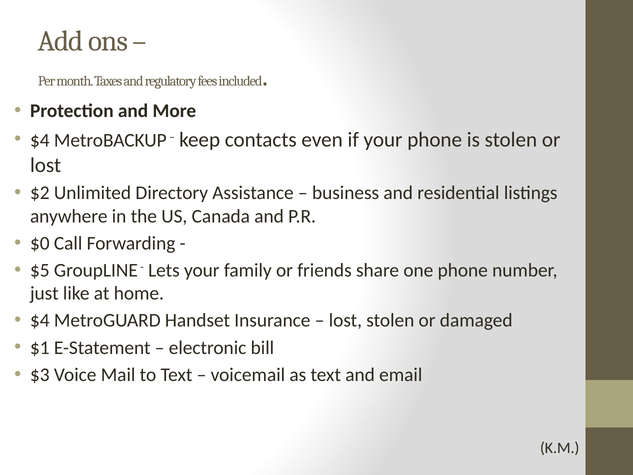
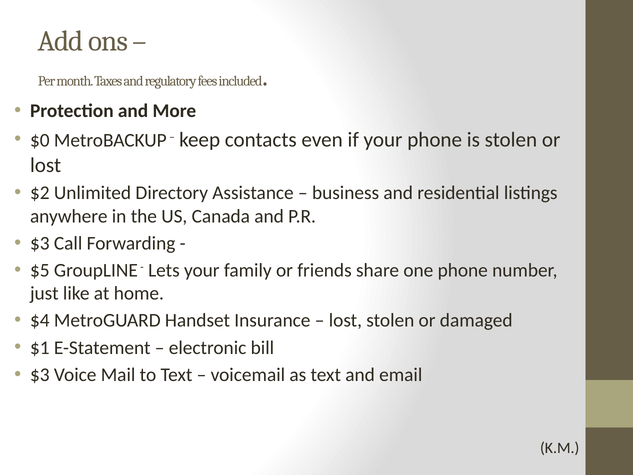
$4: $4 -> $0 (40, 140)
$0: $0 -> $3 (40, 243)
